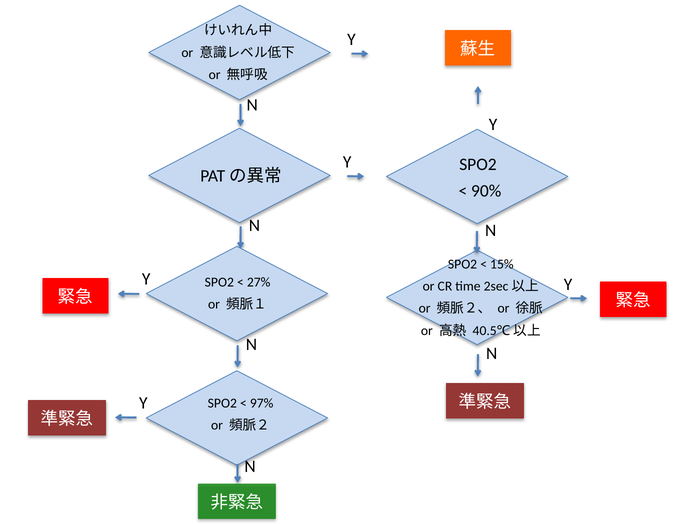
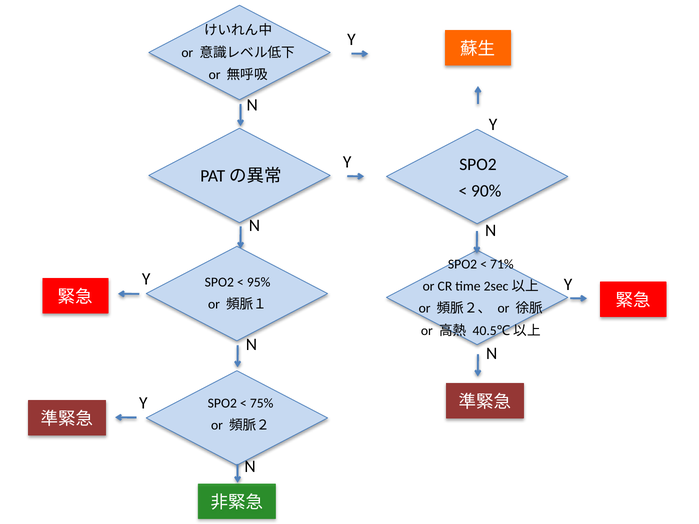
15%: 15% -> 71% (502, 264)
27%: 27% -> 95% (259, 282)
97%: 97% -> 75% (262, 404)
